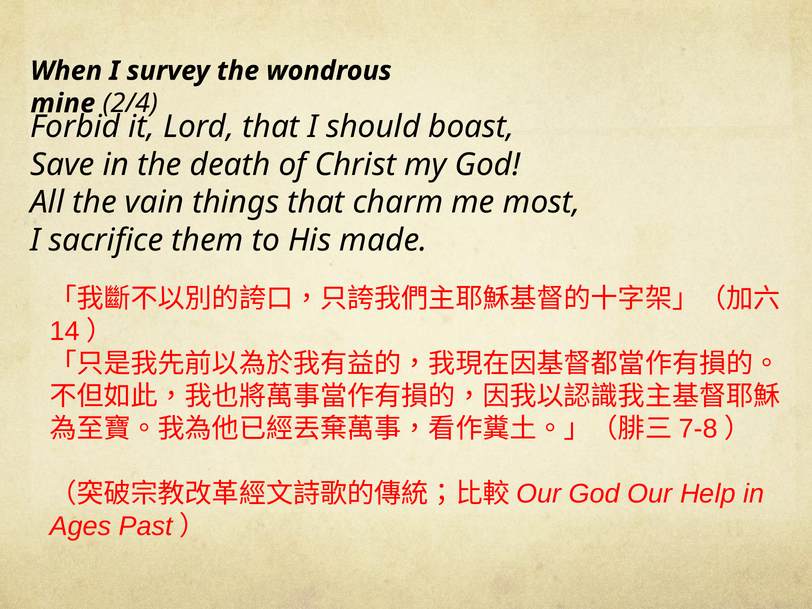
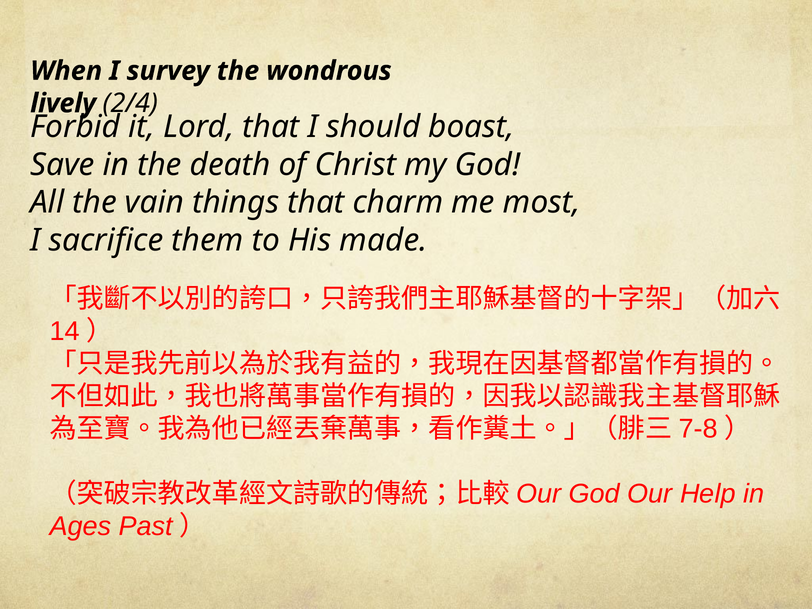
mine: mine -> lively (63, 103)
